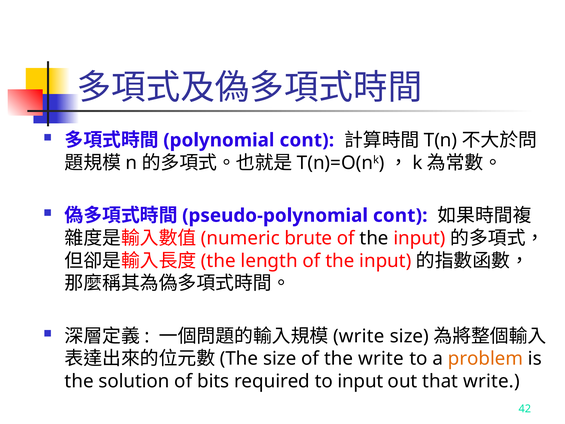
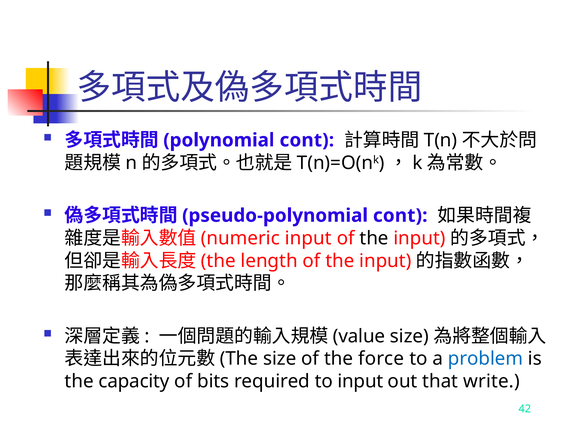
brute: brute -> input (308, 238)
write: write -> value (359, 336)
the write: write -> force (381, 359)
problem colour: orange -> blue (485, 359)
solution: solution -> capacity (134, 381)
